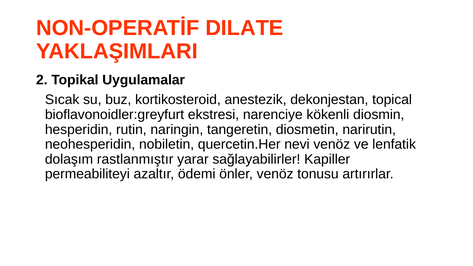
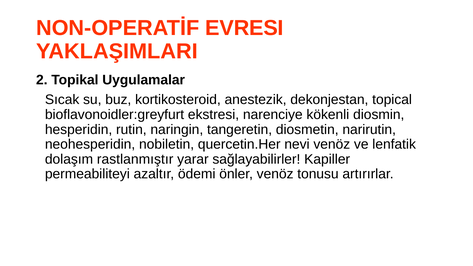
DILATE: DILATE -> EVRESI (244, 28)
